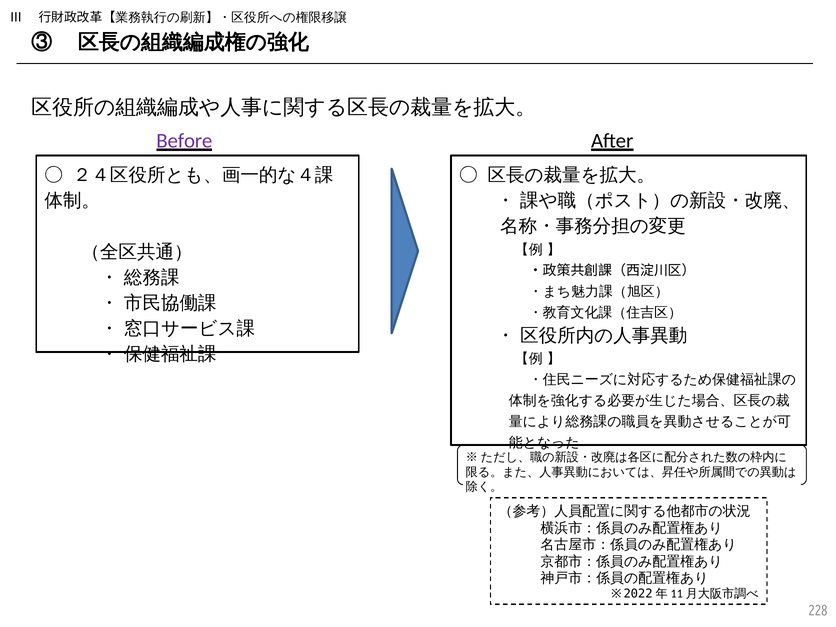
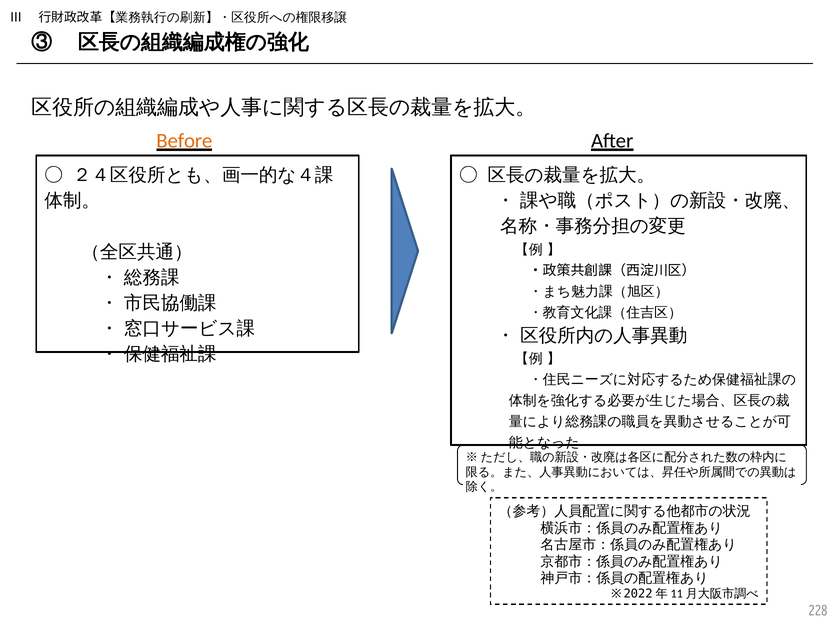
Before colour: purple -> orange (184, 141)
